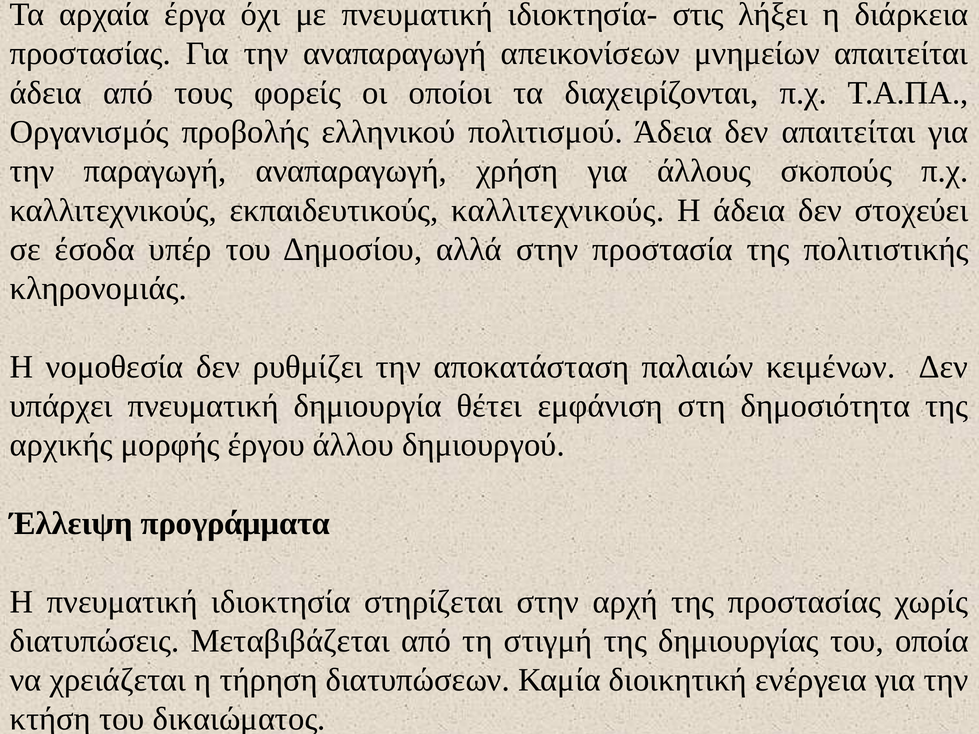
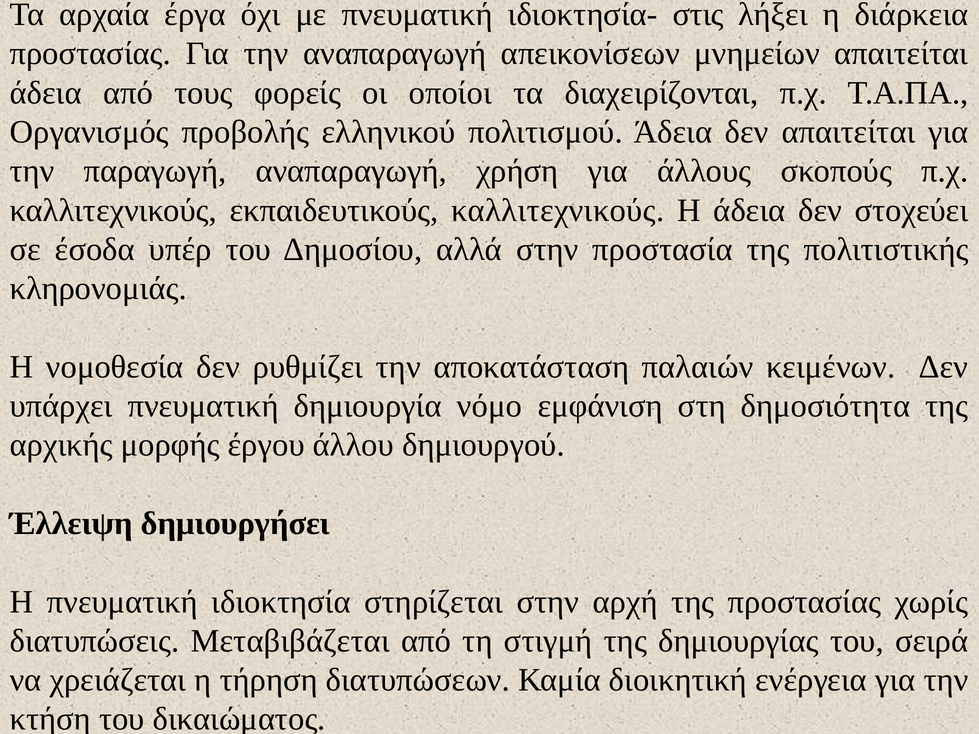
θέτει: θέτει -> νόμο (489, 406)
προγράμματα: προγράμματα -> δημιουργήσει (236, 524)
οποία: οποία -> σειρά (932, 641)
